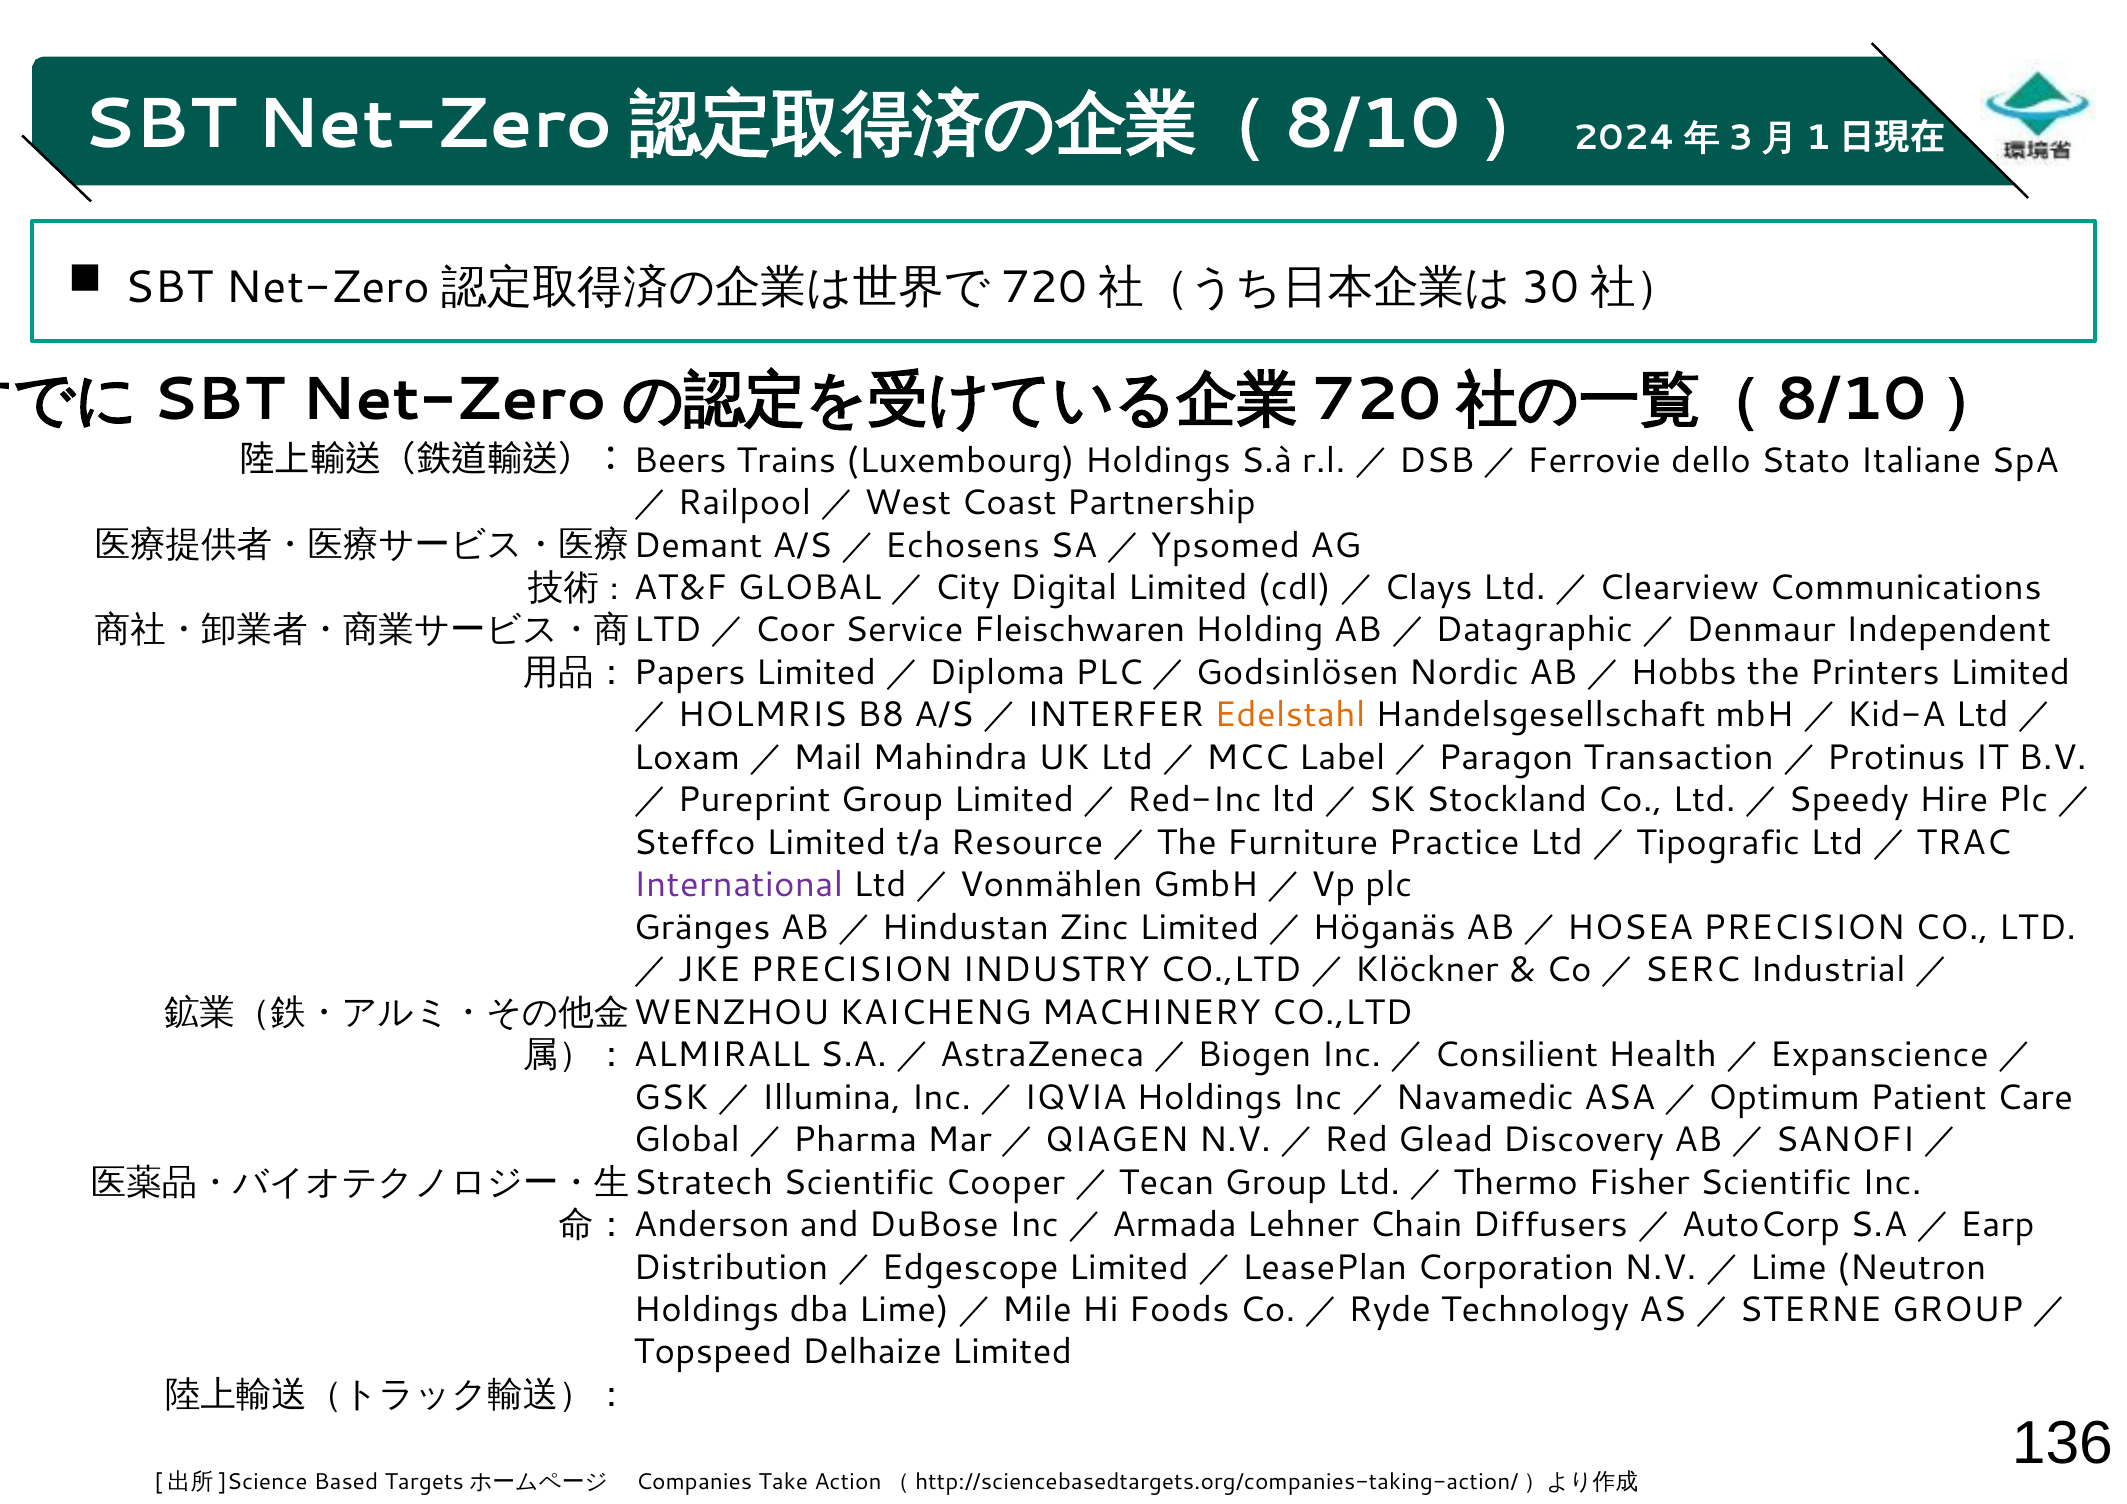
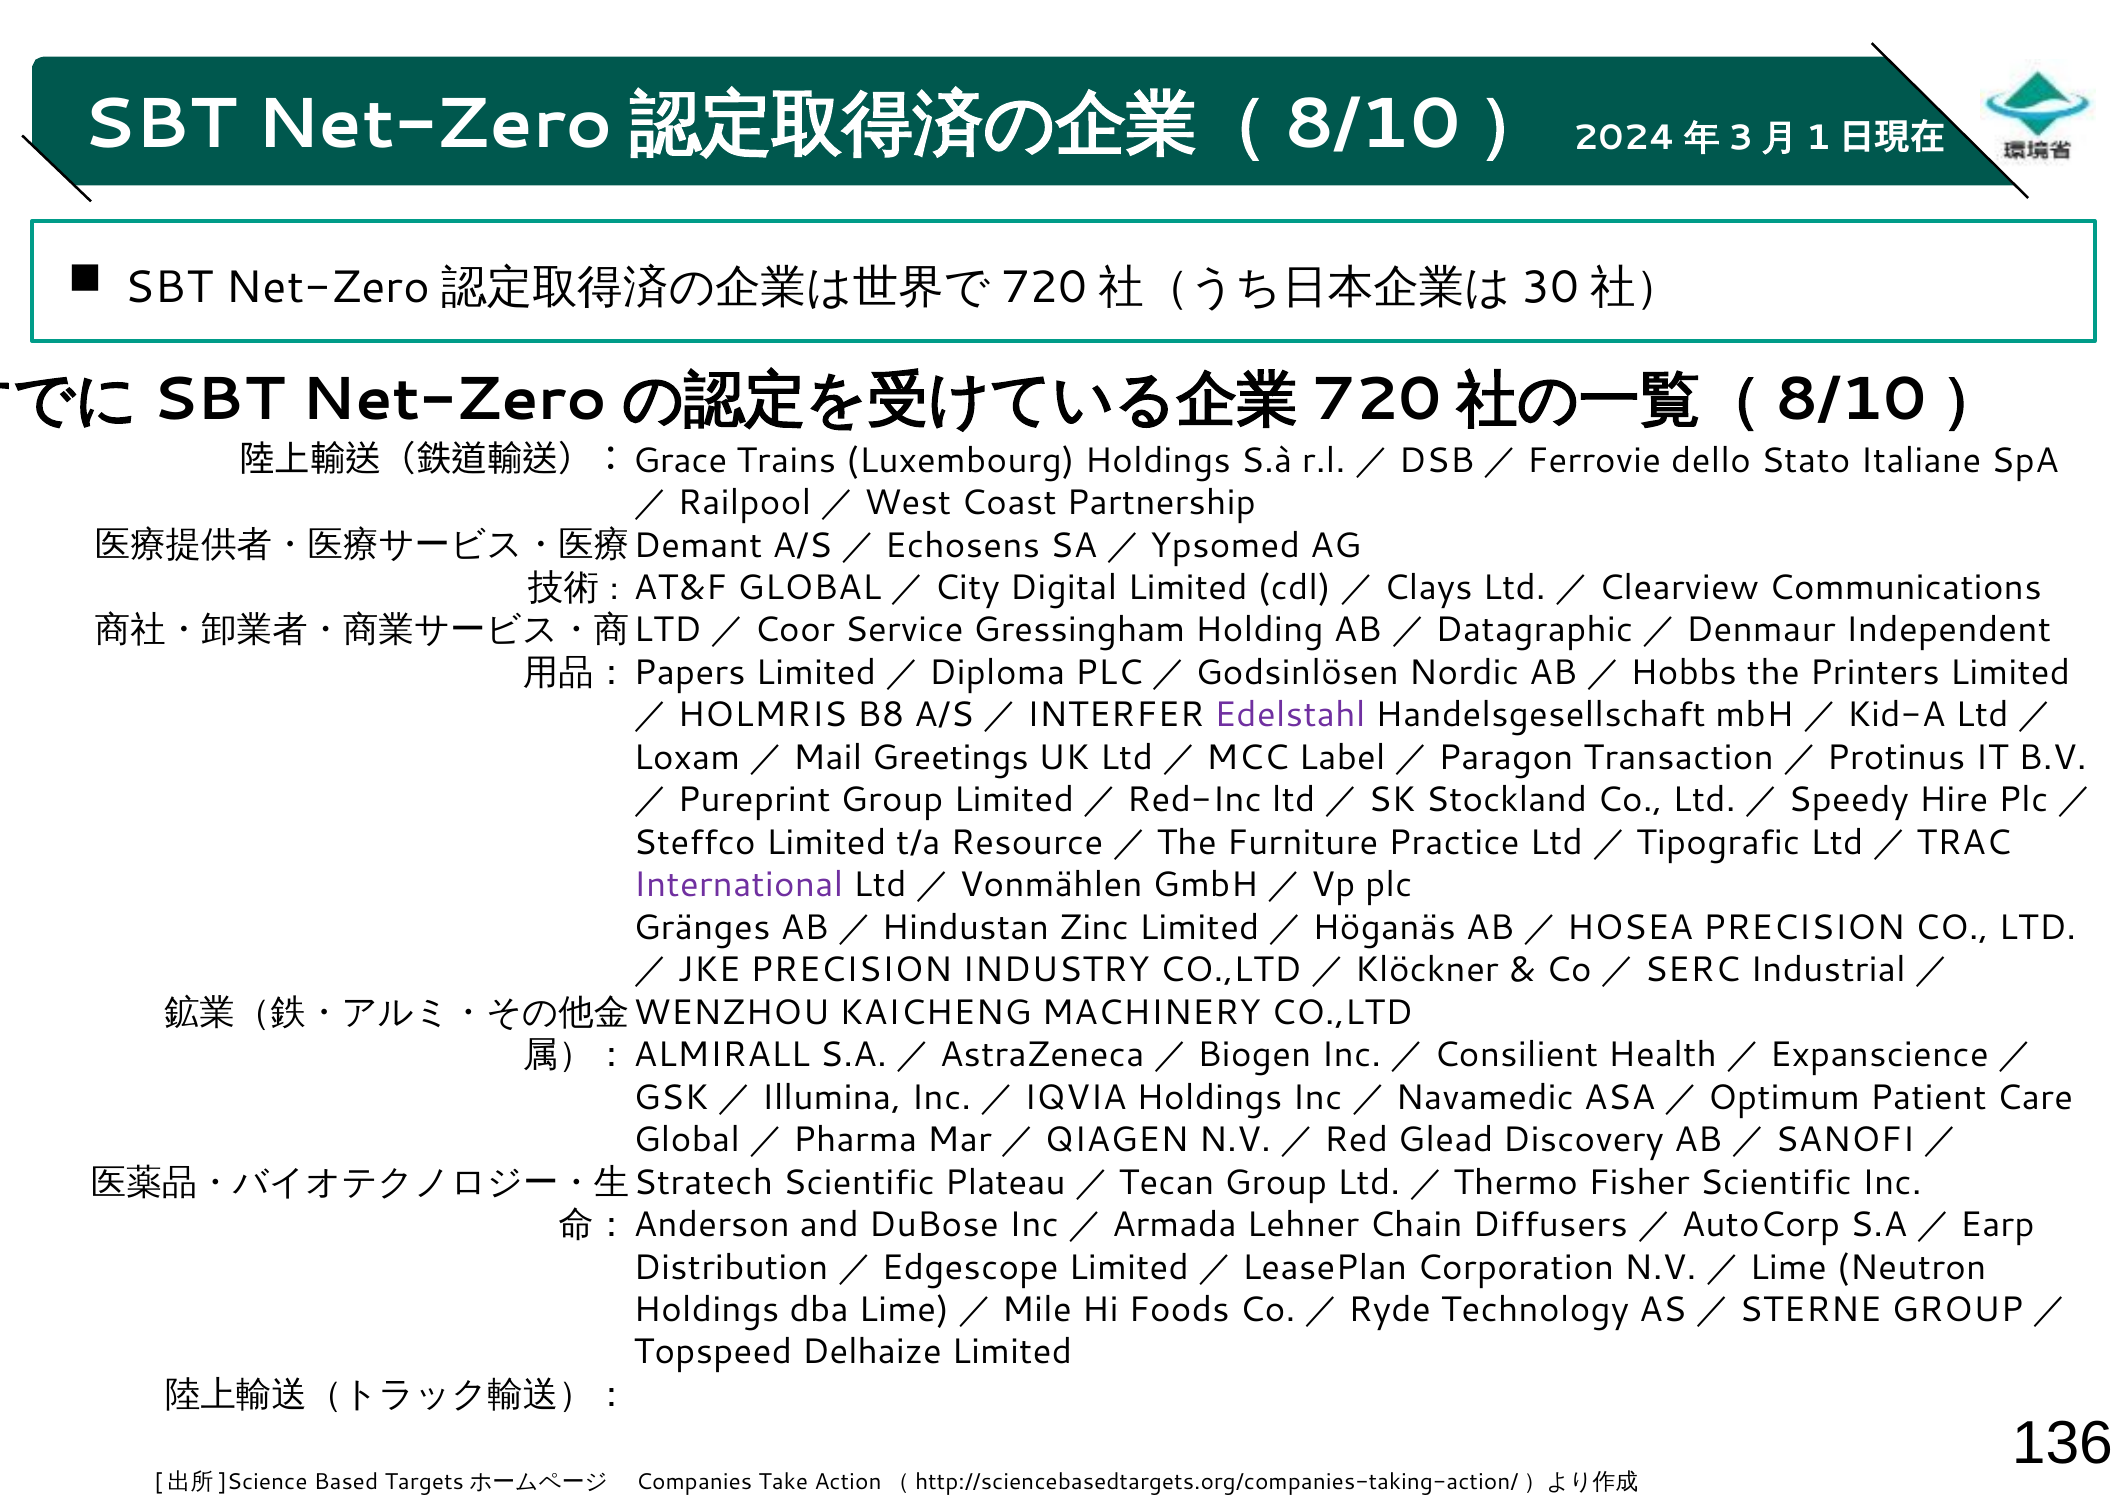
Beers: Beers -> Grace (680, 460)
Fleischwaren: Fleischwaren -> Gressingham (1079, 630)
Edelstahl colour: orange -> purple (1290, 715)
Mahindra: Mahindra -> Greetings (950, 758)
Cooper: Cooper -> Plateau (1005, 1182)
